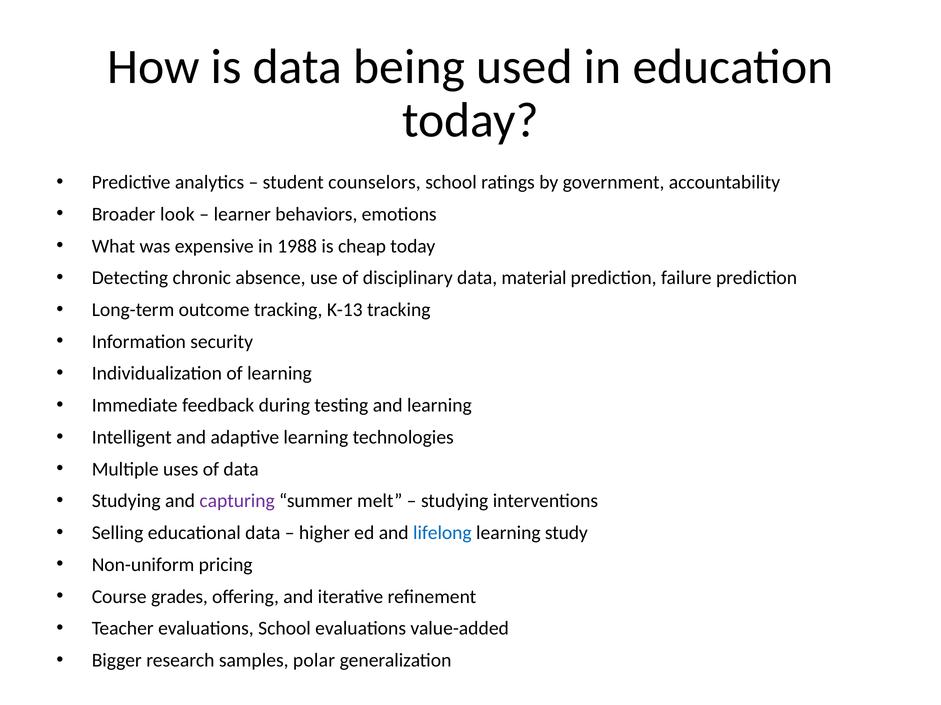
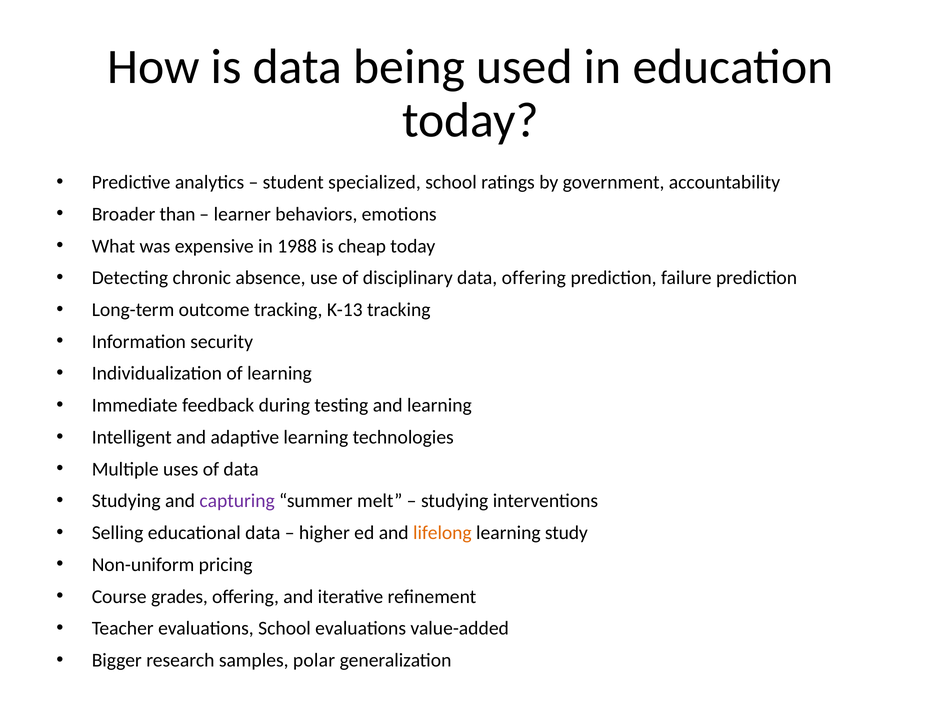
counselors: counselors -> specialized (374, 183)
look: look -> than (178, 214)
data material: material -> offering (534, 278)
lifelong colour: blue -> orange (442, 533)
